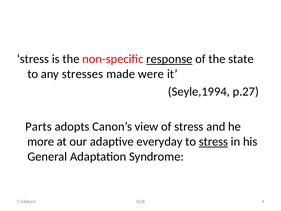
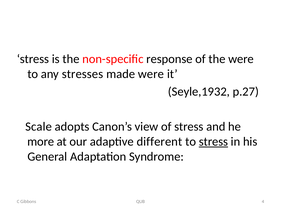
response underline: present -> none (169, 59)
the state: state -> were (241, 59)
Seyle,1994: Seyle,1994 -> Seyle,1932 (199, 91)
Parts: Parts -> Scale (39, 126)
everyday: everyday -> different (159, 141)
